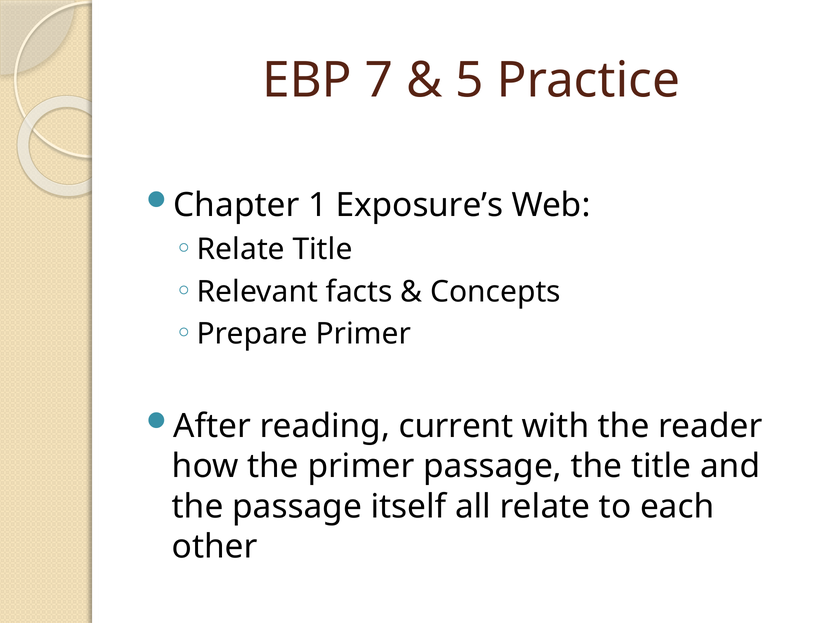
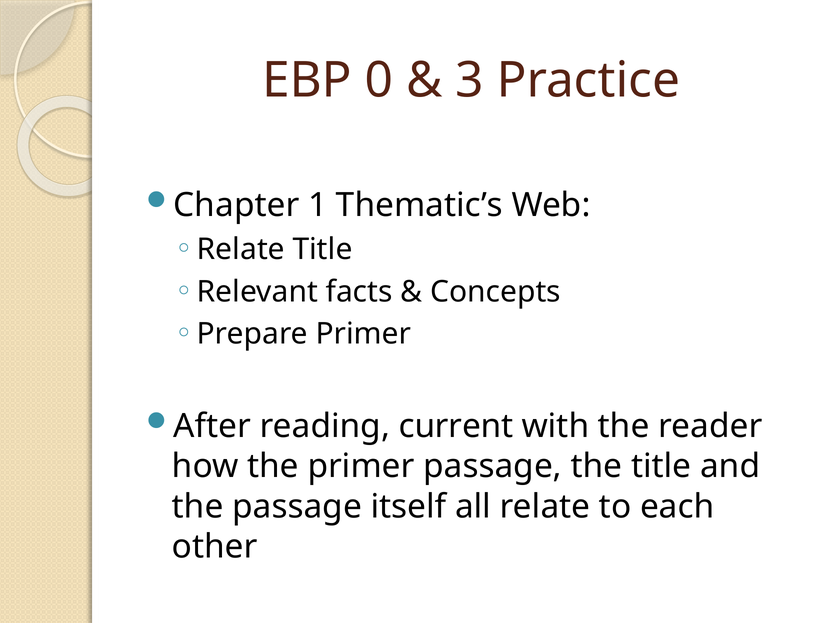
7: 7 -> 0 (379, 80)
5: 5 -> 3 (470, 80)
Exposure’s: Exposure’s -> Thematic’s (419, 205)
